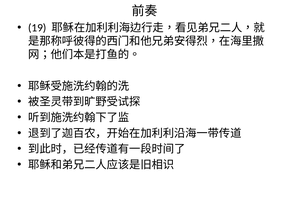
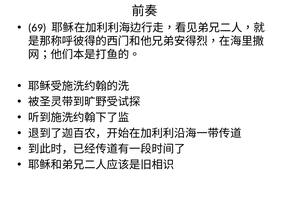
19: 19 -> 69 (37, 28)
